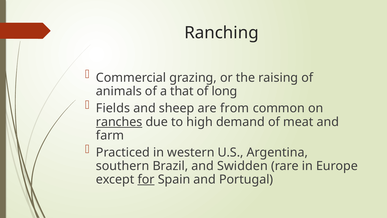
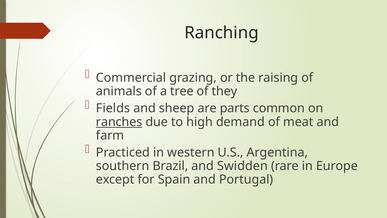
that: that -> tree (182, 91)
long: long -> they (224, 91)
from: from -> parts (235, 108)
for underline: present -> none (146, 179)
